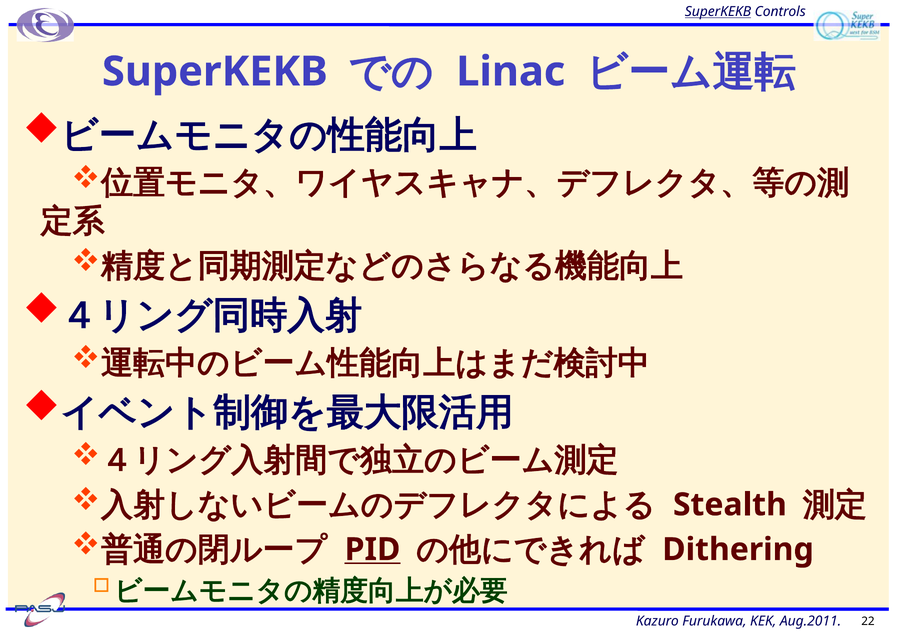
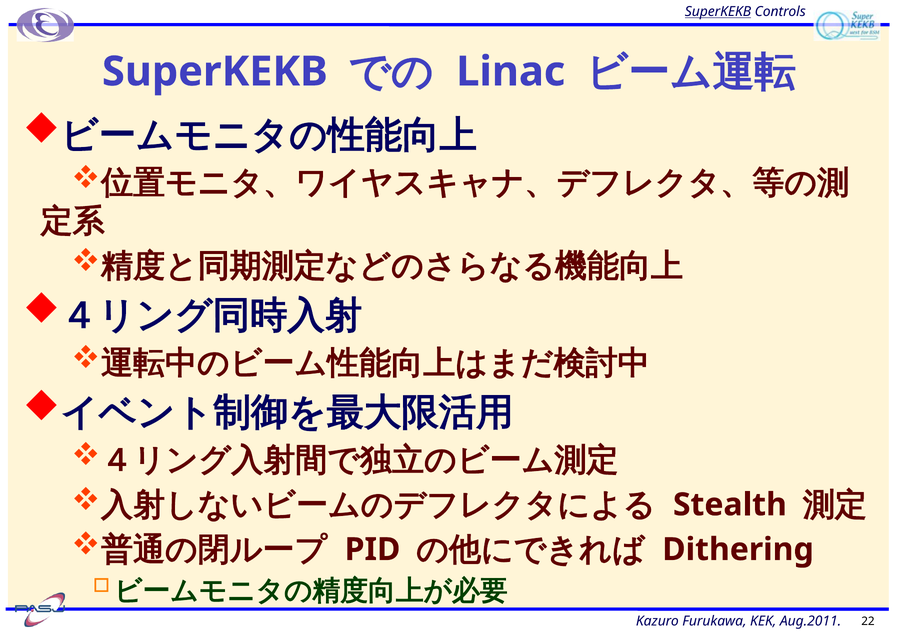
PID underline: present -> none (372, 550)
